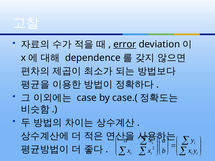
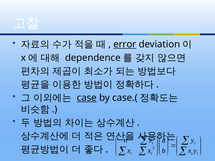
case underline: none -> present (87, 98)
